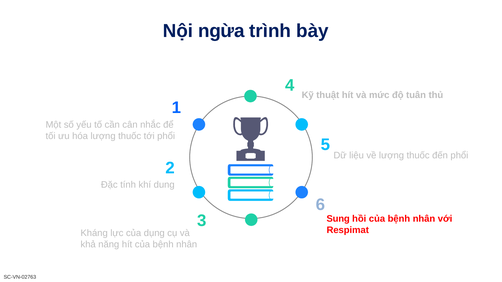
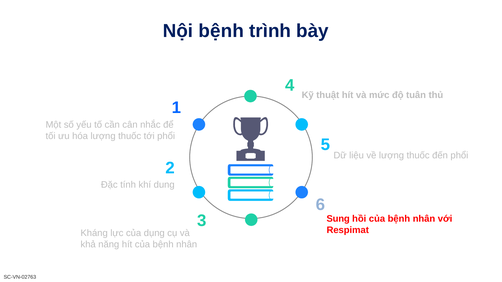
Nội ngừa: ngừa -> bệnh (221, 31)
